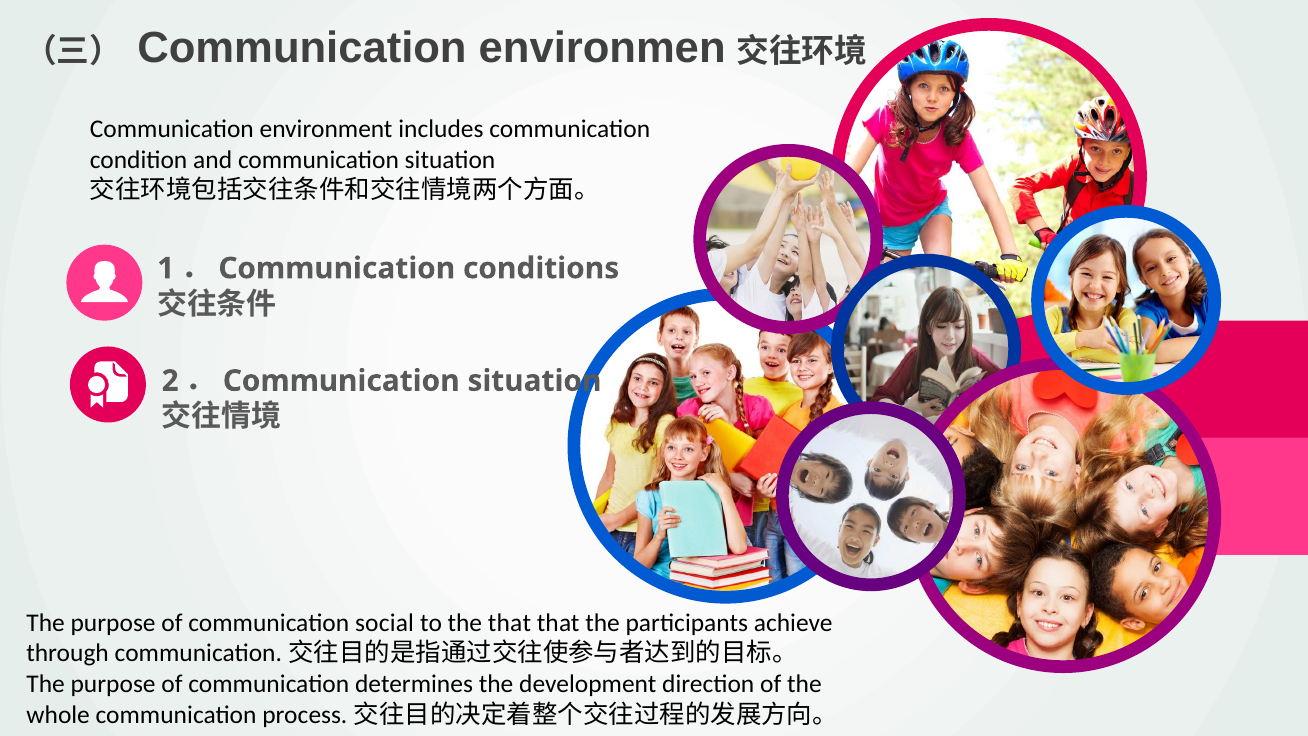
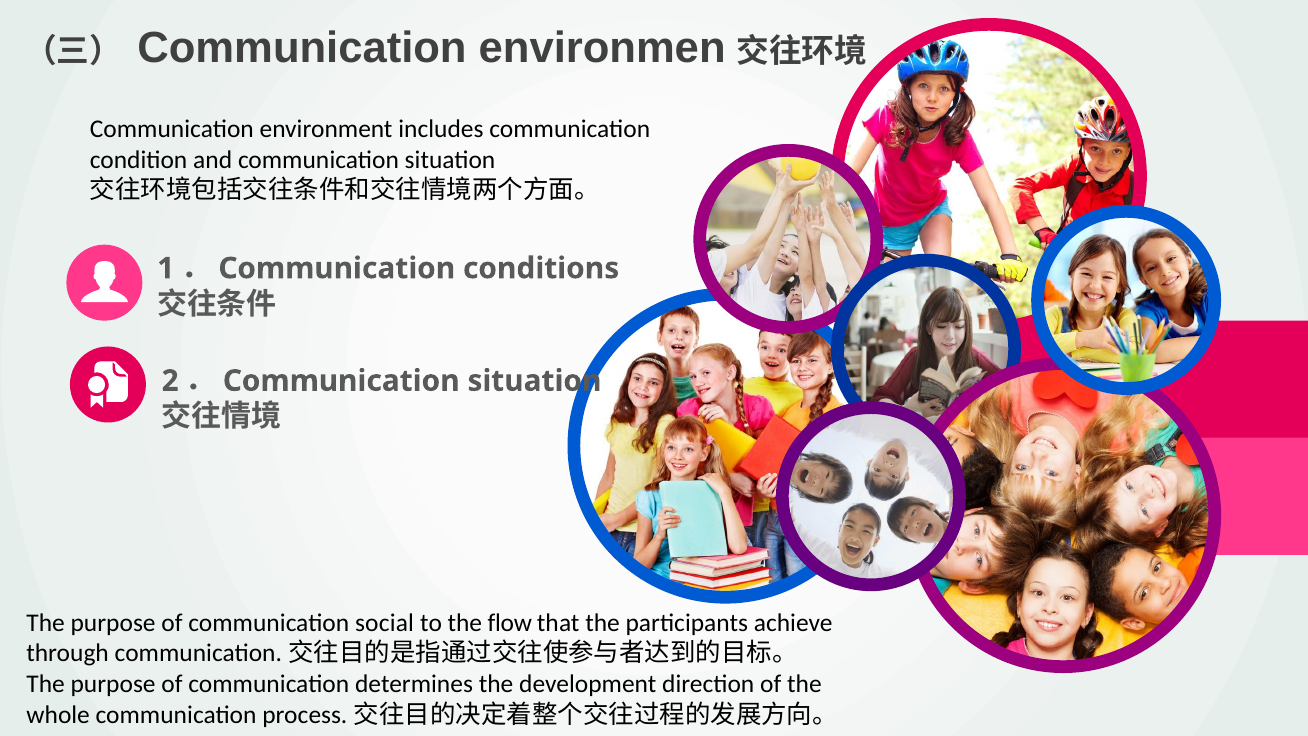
the that: that -> flow (510, 623)
